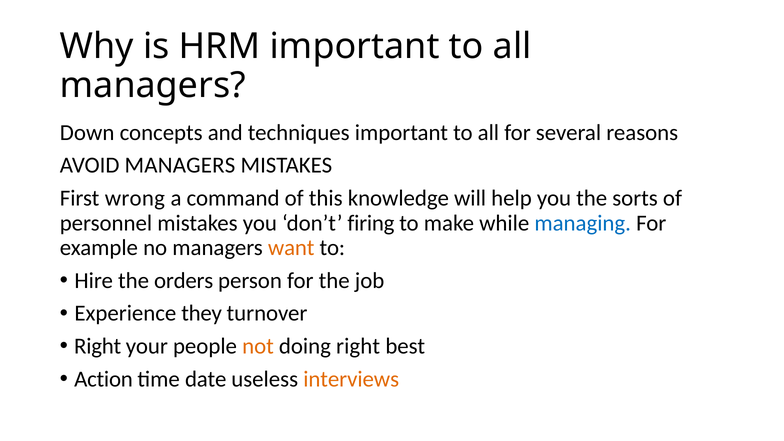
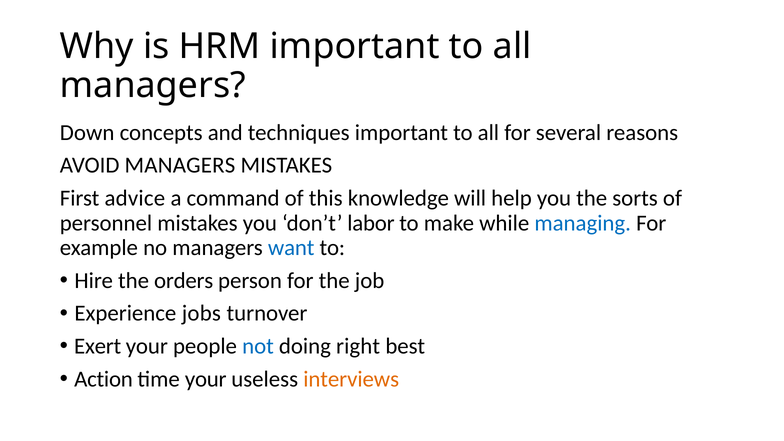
wrong: wrong -> advice (135, 198)
firing: firing -> labor (371, 223)
want colour: orange -> blue (291, 248)
they: they -> jobs (201, 313)
Right: Right -> Exert (98, 346)
not colour: orange -> blue (258, 346)
time date: date -> your (206, 379)
